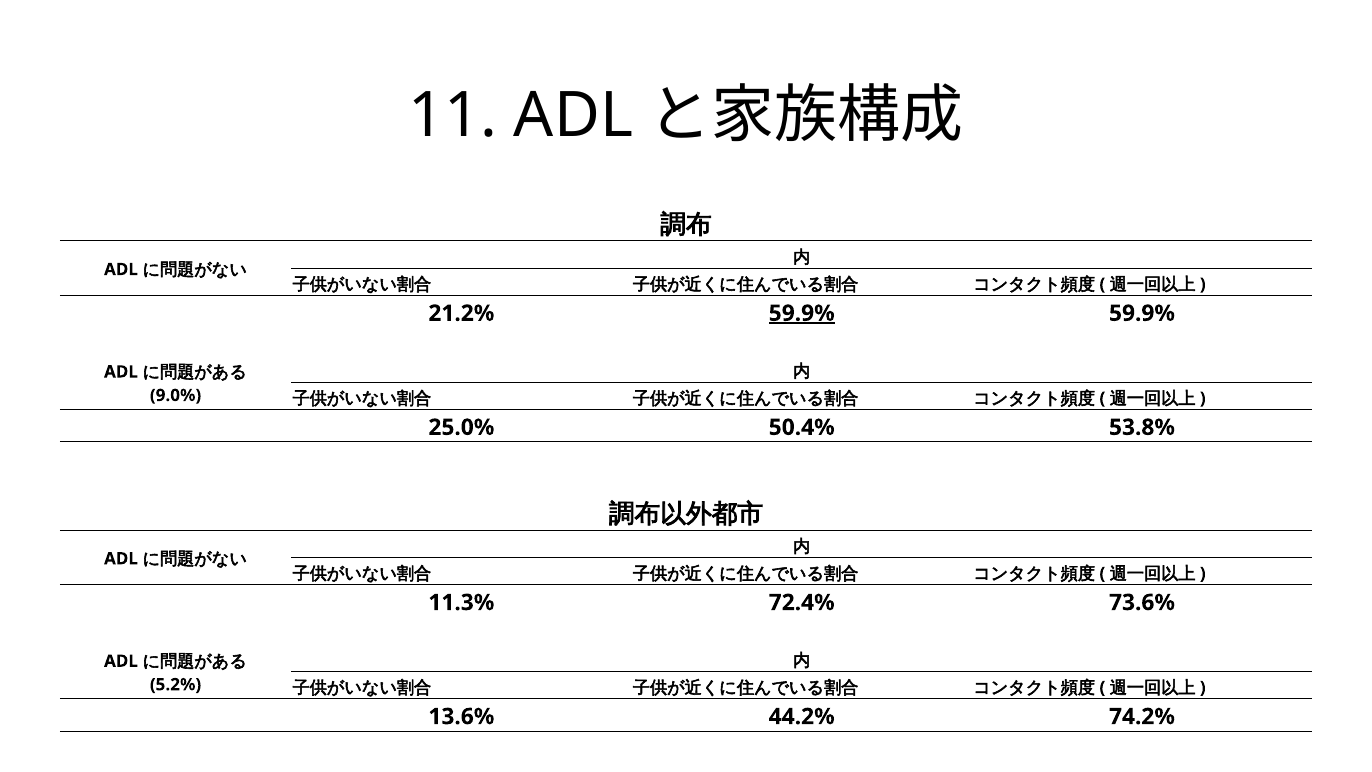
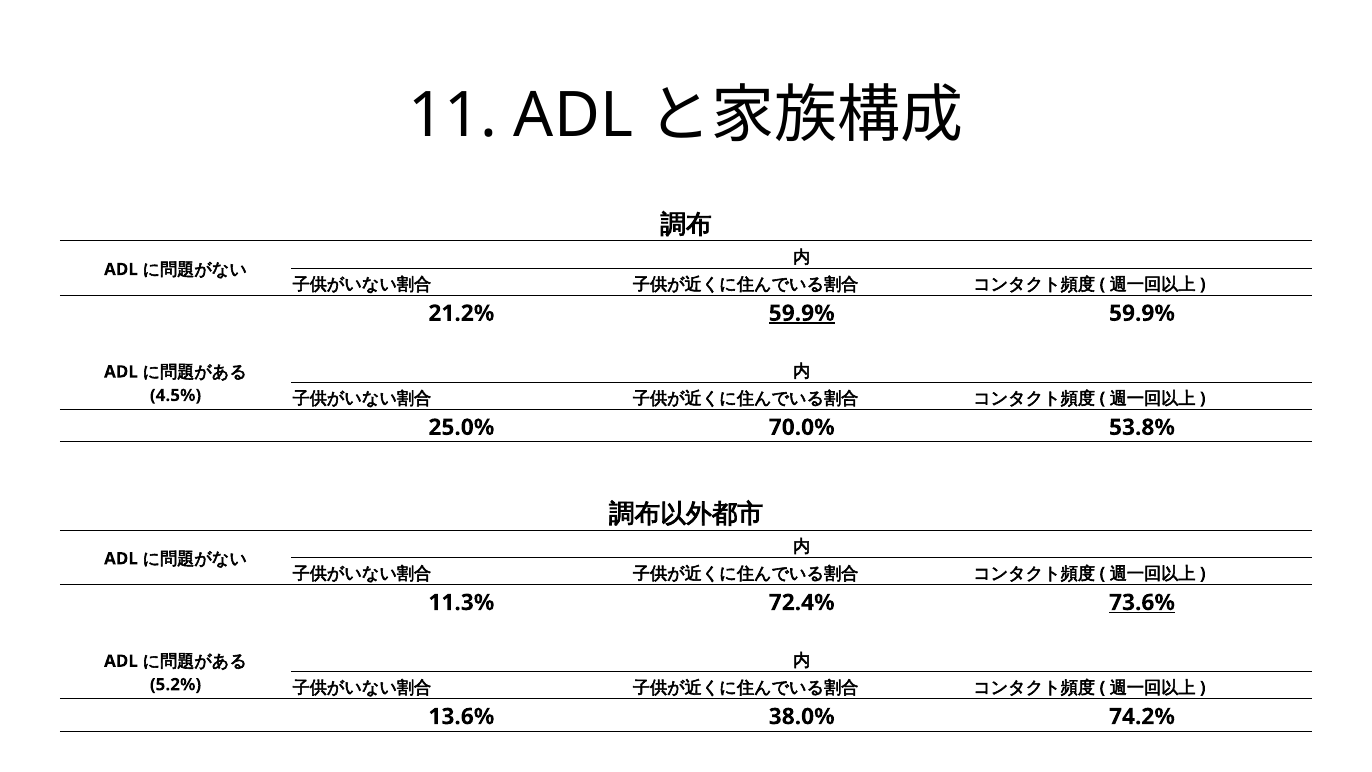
9.0%: 9.0% -> 4.5% (176, 395)
50.4%: 50.4% -> 70.0% (802, 427)
73.6% underline: none -> present (1142, 602)
44.2%: 44.2% -> 38.0% (802, 716)
